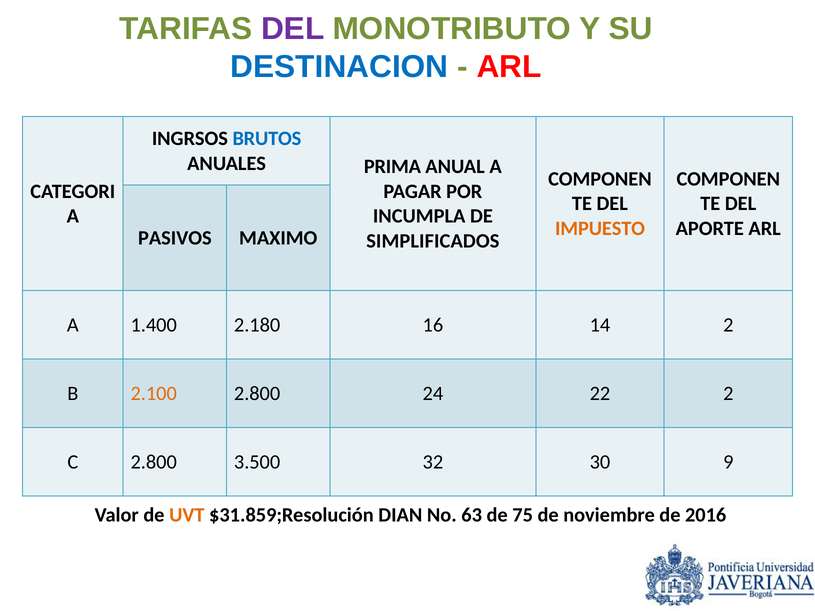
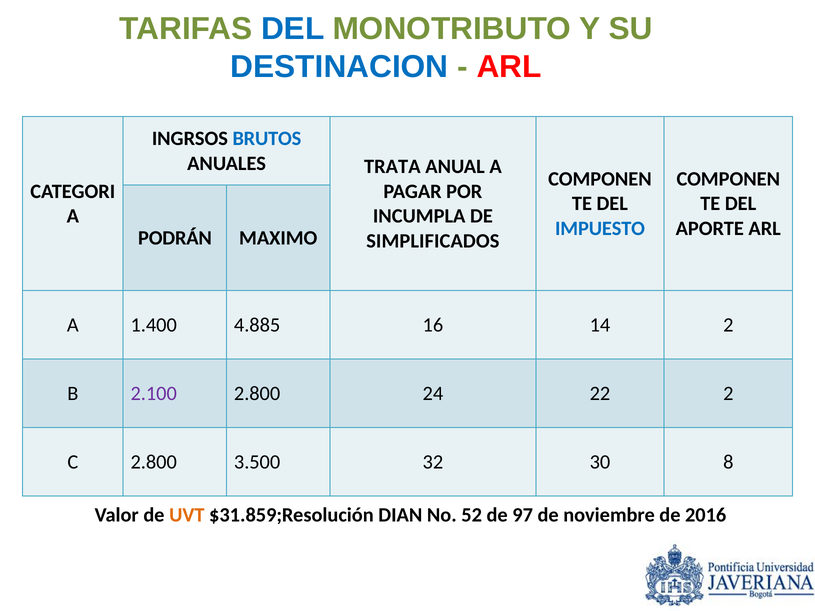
DEL colour: purple -> blue (293, 29)
PRIMA: PRIMA -> TRATA (392, 167)
IMPUESTO colour: orange -> blue (600, 229)
PASIVOS: PASIVOS -> PODRÁN (175, 238)
2.180: 2.180 -> 4.885 (257, 325)
2.100 colour: orange -> purple (154, 394)
9: 9 -> 8 (728, 462)
63: 63 -> 52 (472, 515)
75: 75 -> 97 (523, 515)
